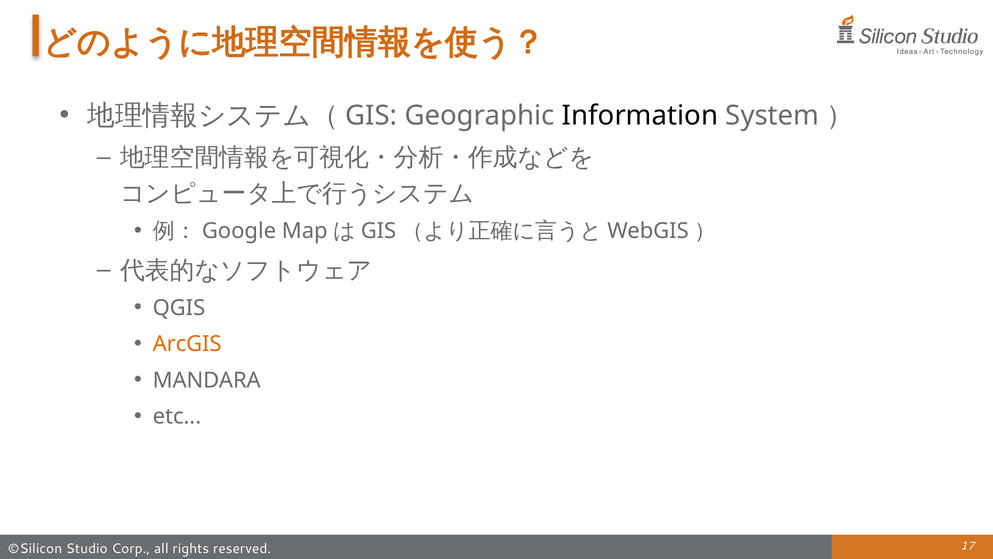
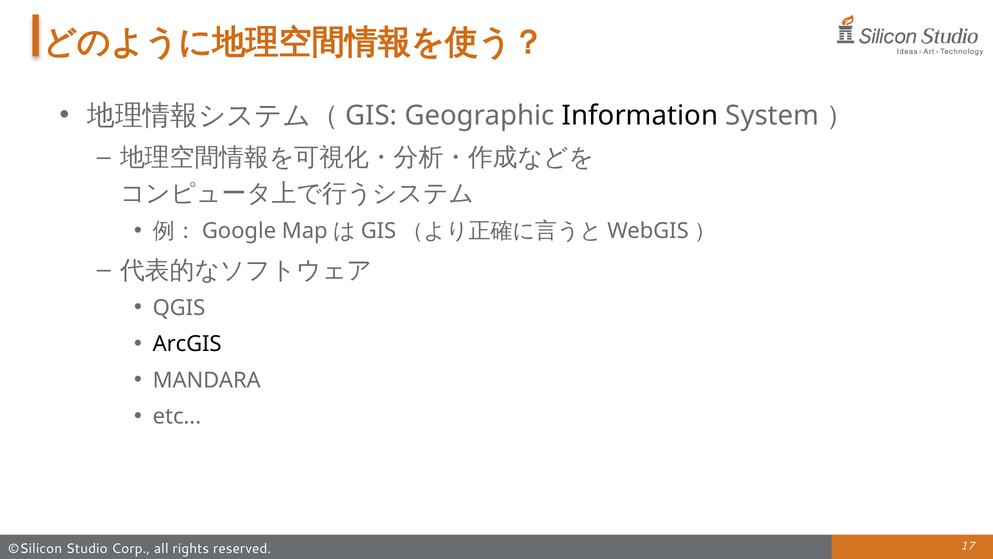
ArcGIS colour: orange -> black (187, 344)
